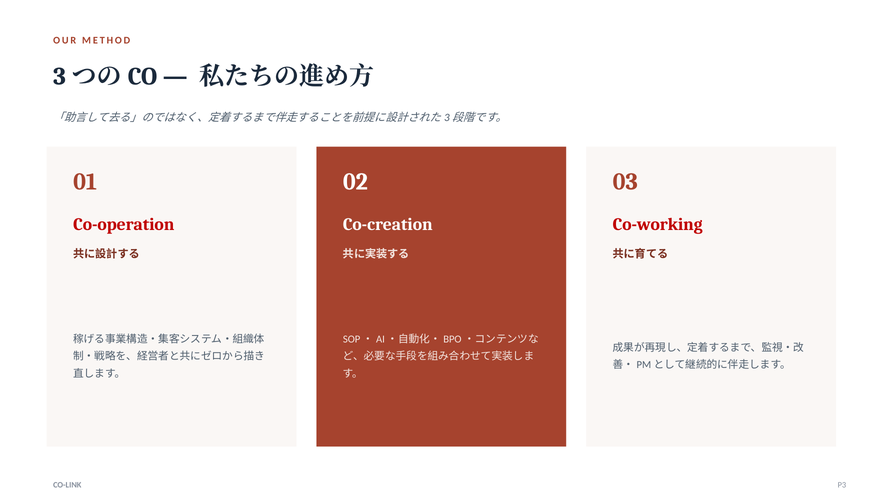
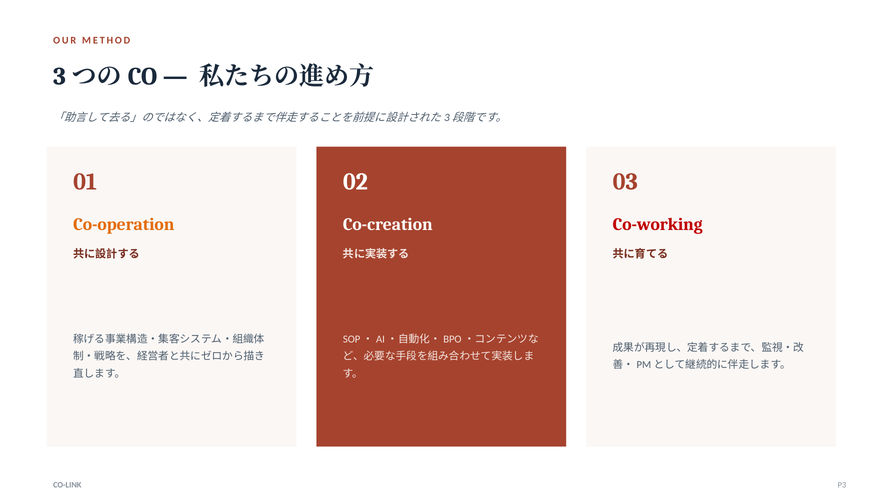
Co-operation colour: red -> orange (124, 224)
